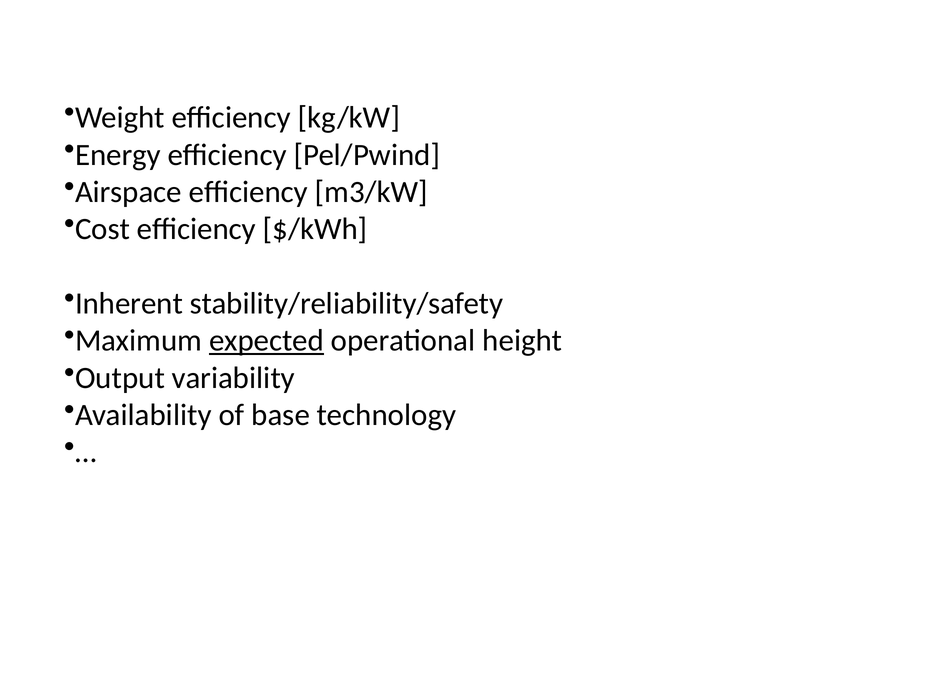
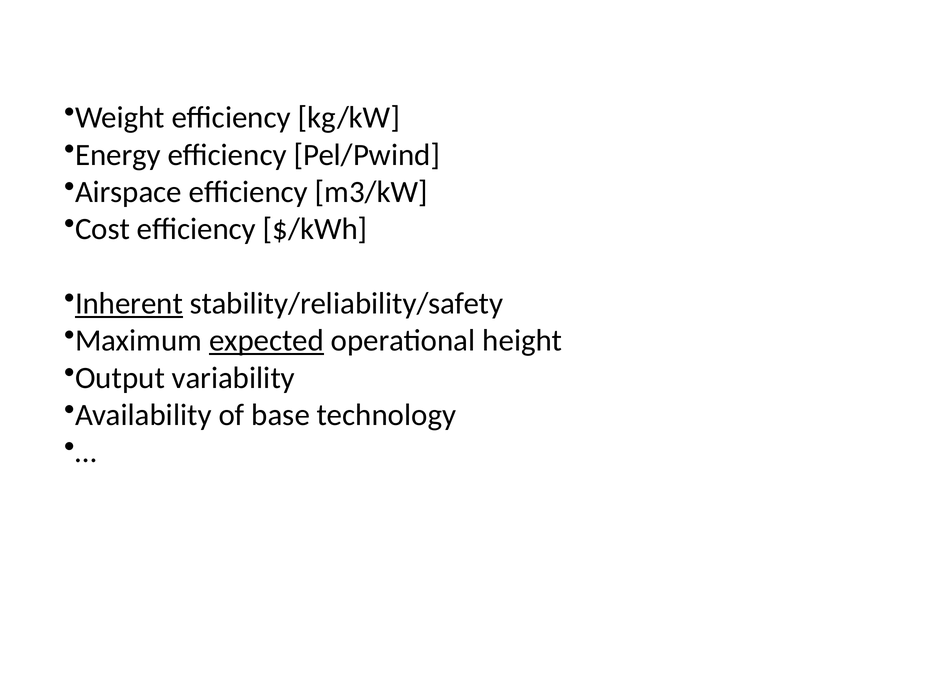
Inherent underline: none -> present (129, 303)
